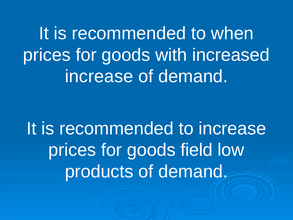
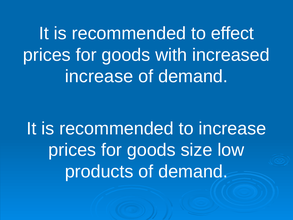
when: when -> effect (232, 33)
field: field -> size (197, 150)
